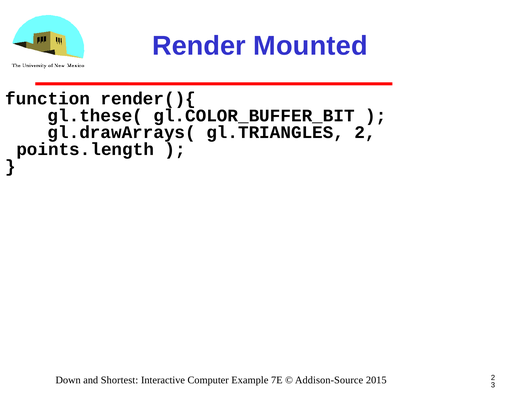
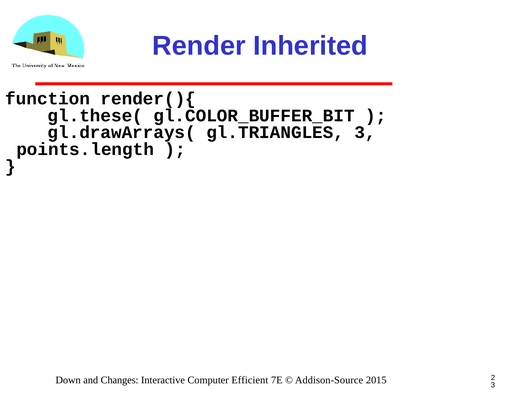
Mounted: Mounted -> Inherited (311, 46)
gl.TRIANGLES 2: 2 -> 3 (365, 132)
Shortest: Shortest -> Changes (120, 380)
Example: Example -> Efficient (250, 380)
